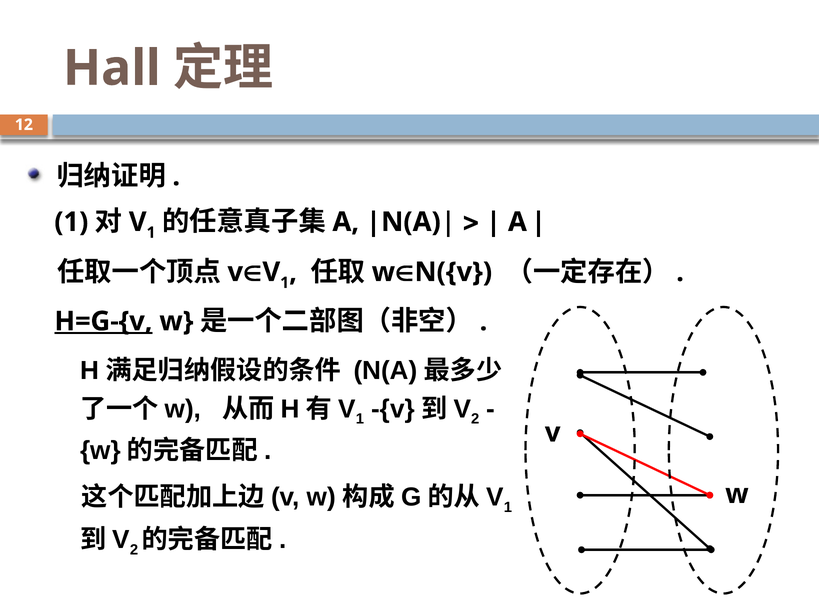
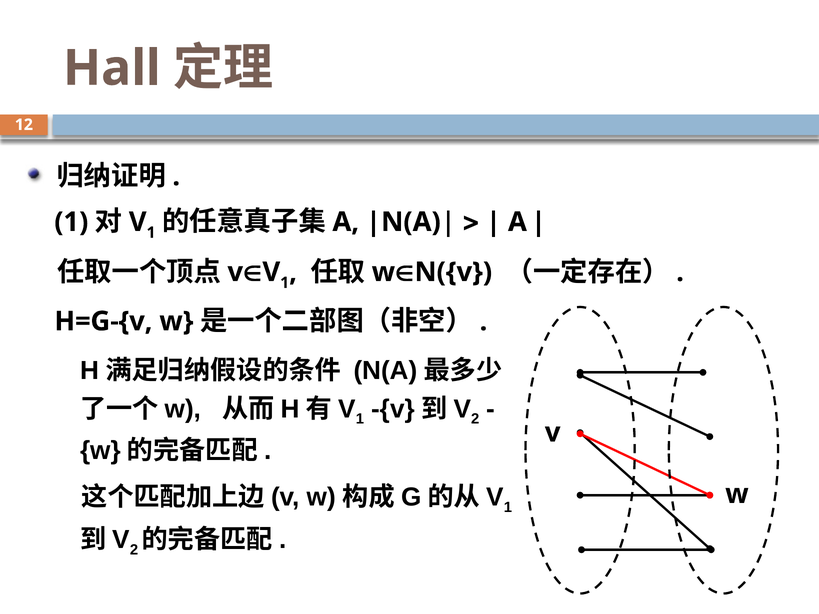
H=G-{v underline: present -> none (103, 321)
